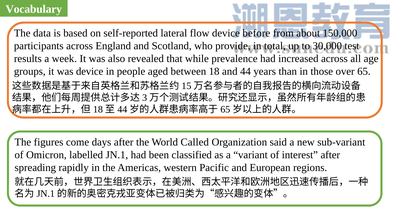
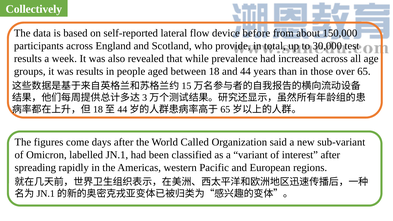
Vocabulary: Vocabulary -> Collectively (34, 9)
was device: device -> results (90, 71)
